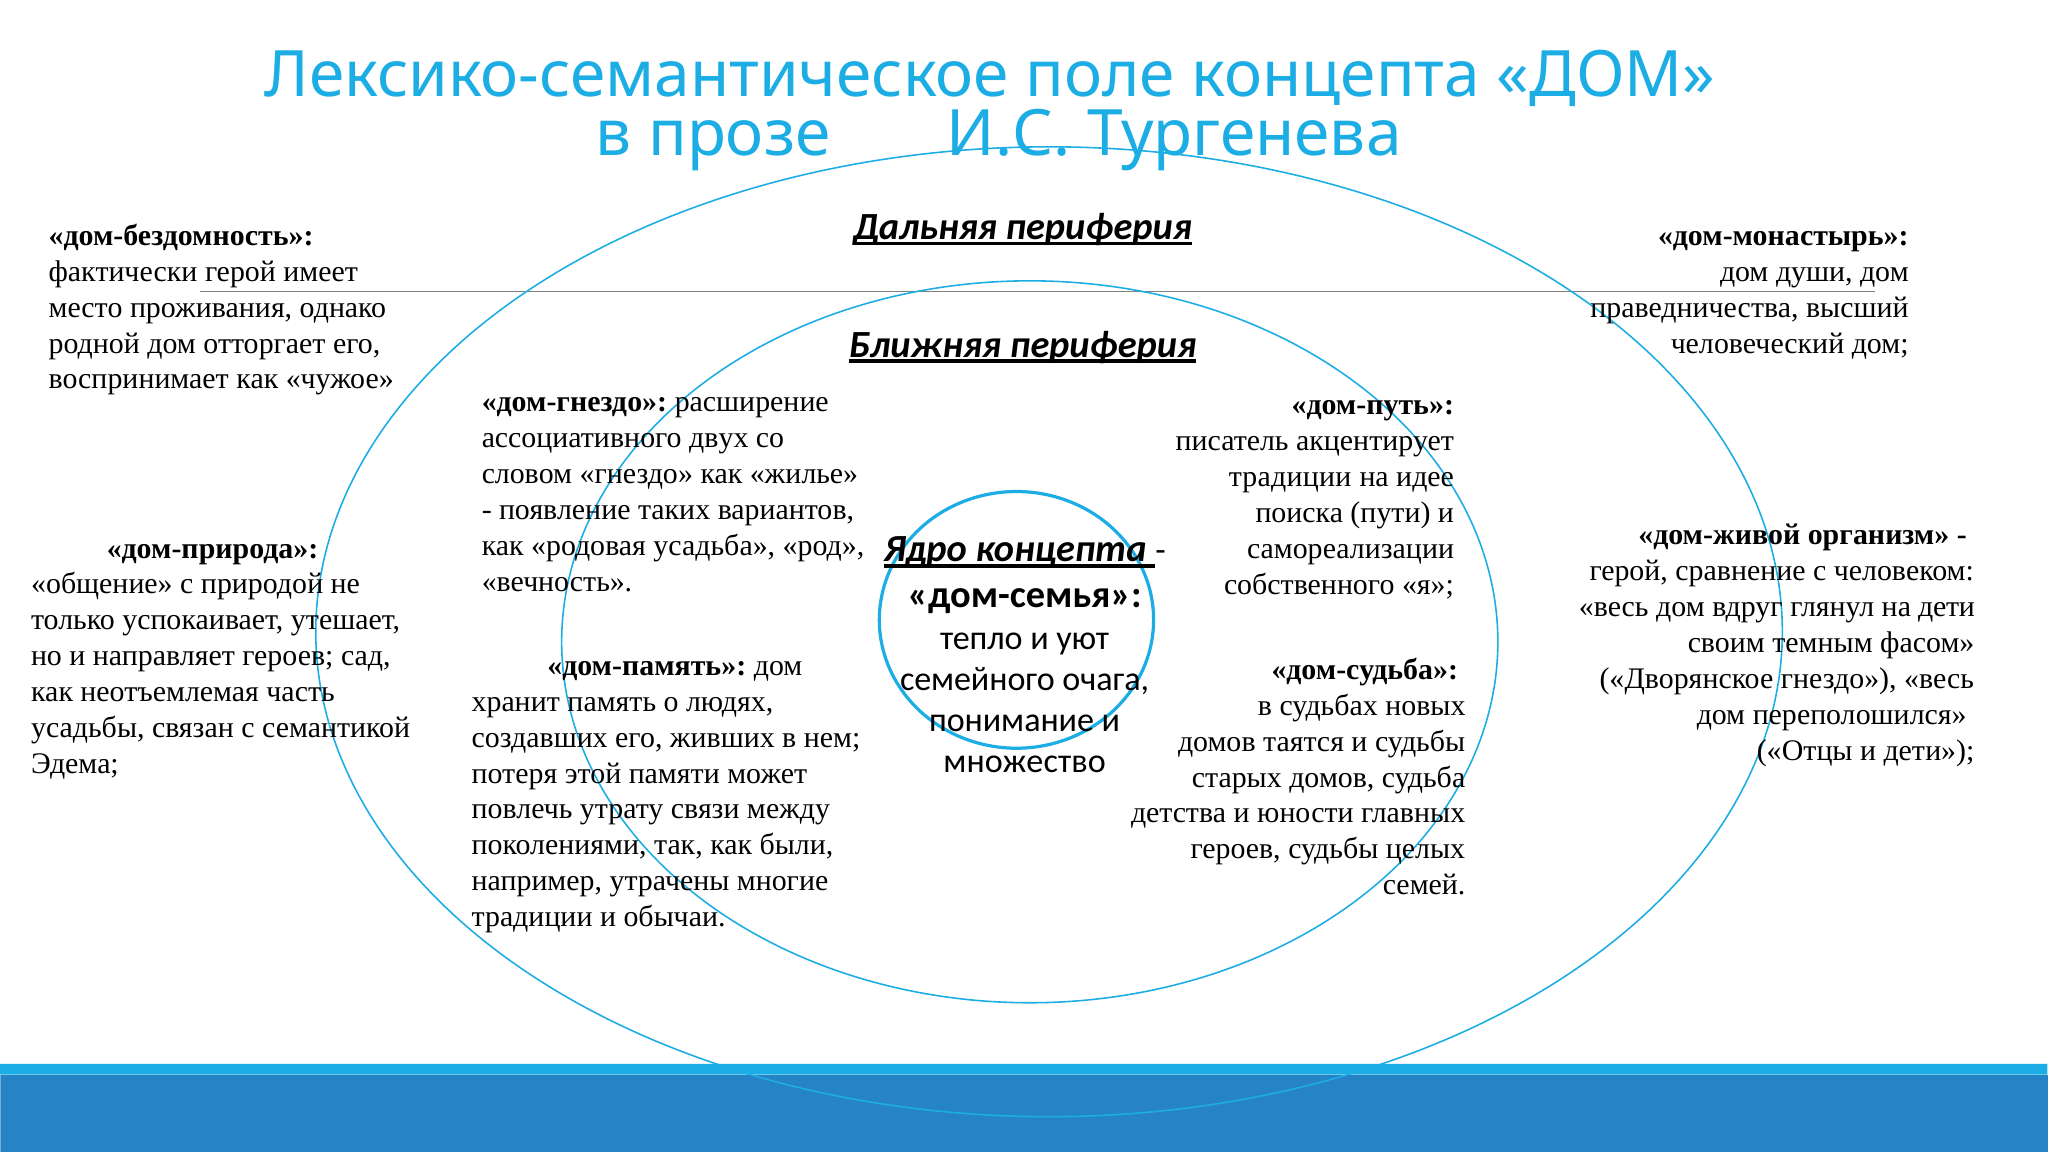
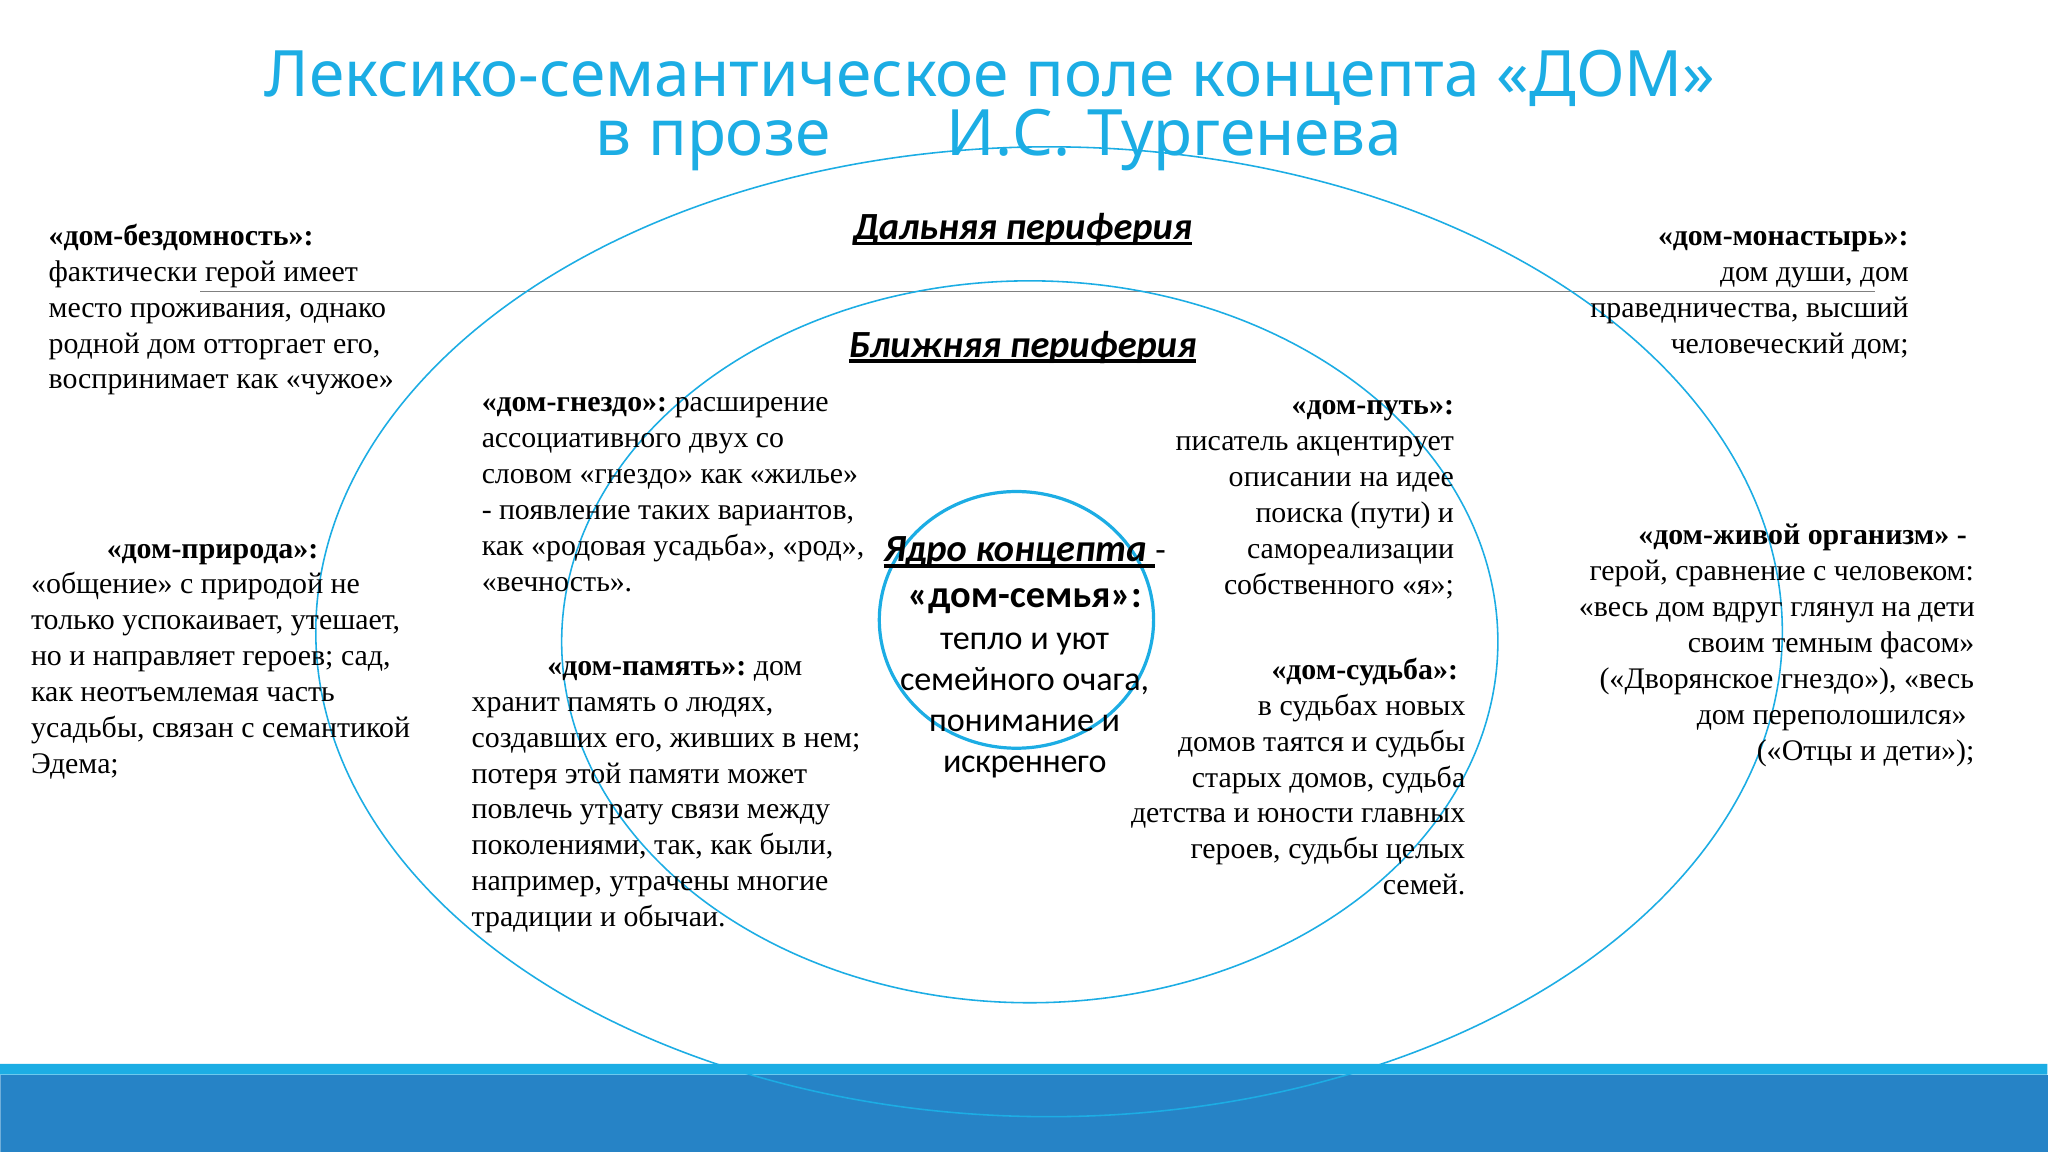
традиции: традиции -> описании (1290, 477)
множество: множество -> искреннего (1025, 761)
